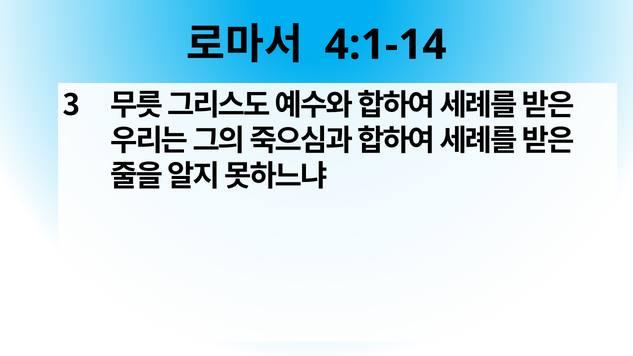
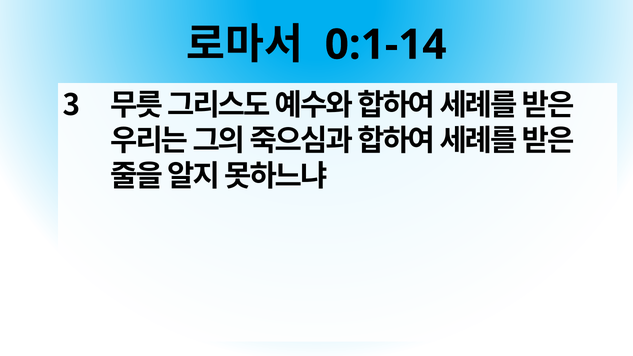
4:1-14: 4:1-14 -> 0:1-14 (386, 45)
